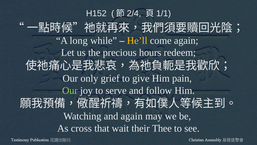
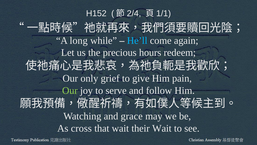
He’ll colour: yellow -> light blue (137, 41)
and again: again -> grace (132, 116)
their Thee: Thee -> Wait (162, 128)
